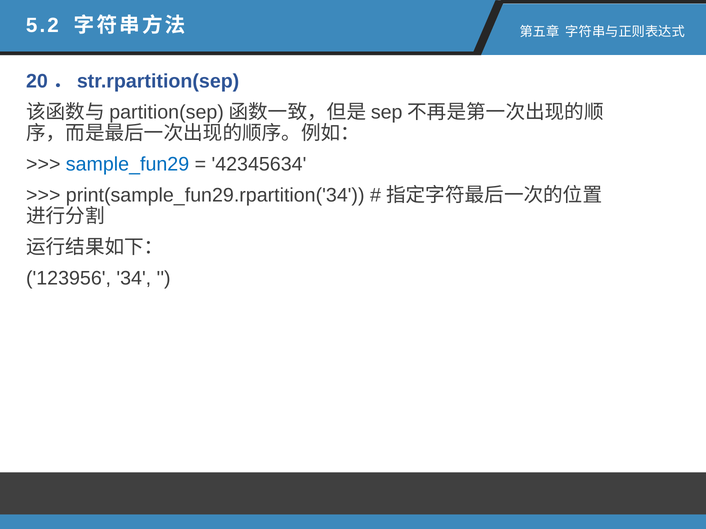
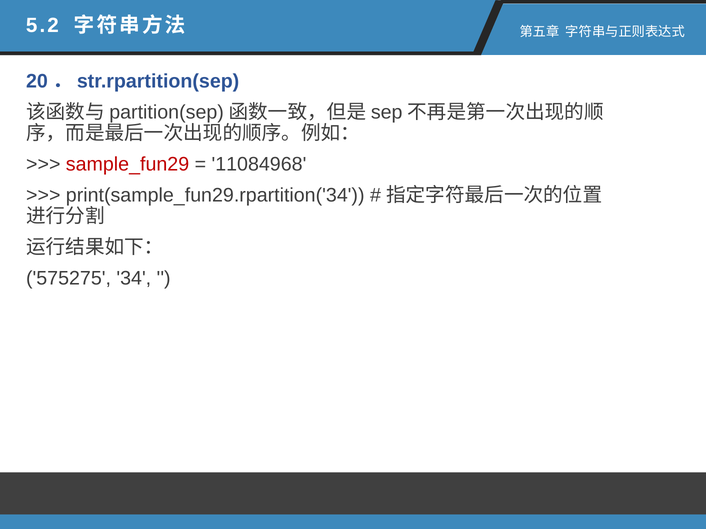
sample_fun29 colour: blue -> red (128, 164)
42345634: 42345634 -> 11084968 (259, 164)
123956: 123956 -> 575275 (69, 279)
